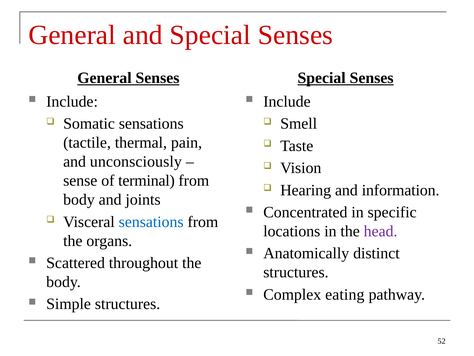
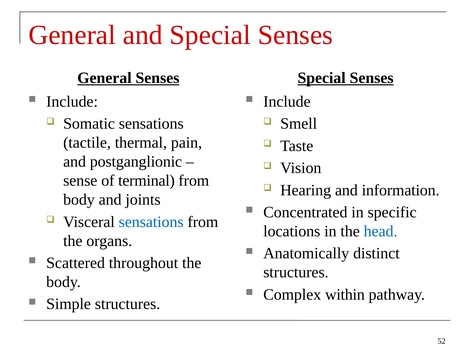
unconsciously: unconsciously -> postganglionic (136, 161)
head colour: purple -> blue (381, 231)
eating: eating -> within (345, 294)
